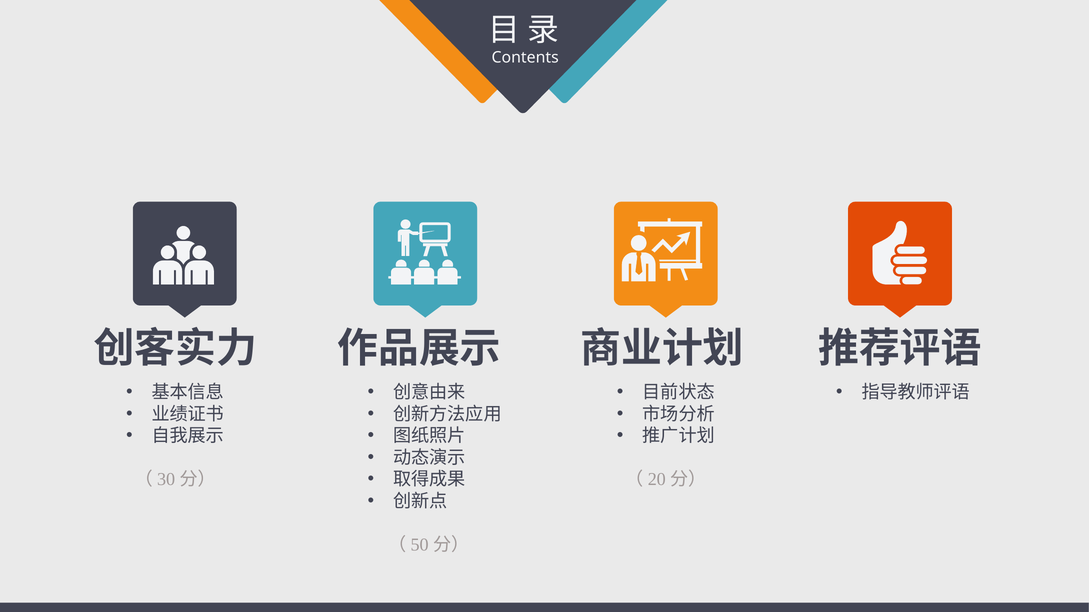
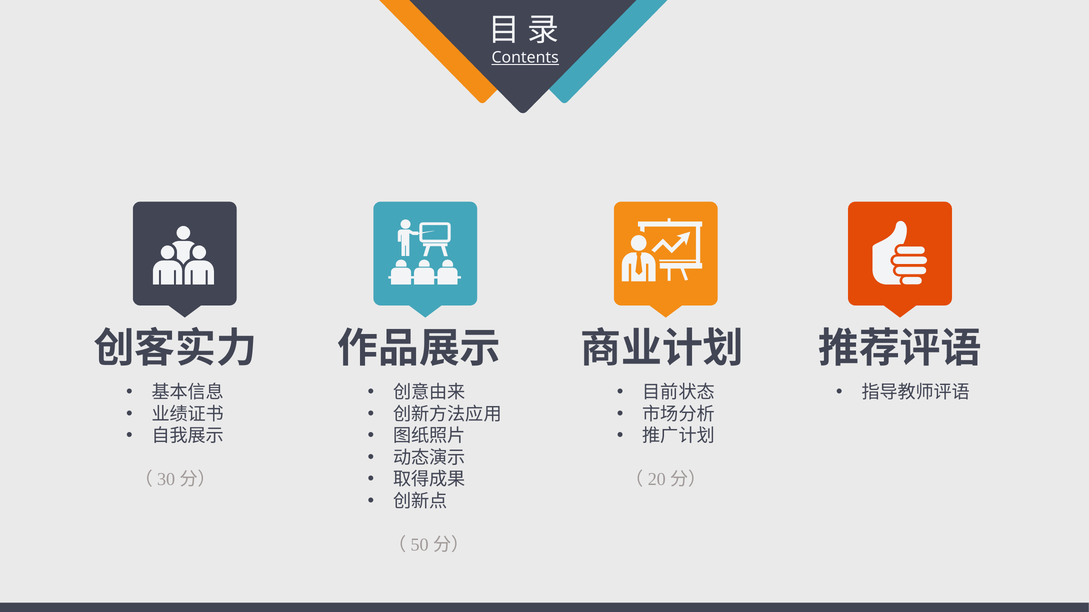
Contents underline: none -> present (525, 58)
